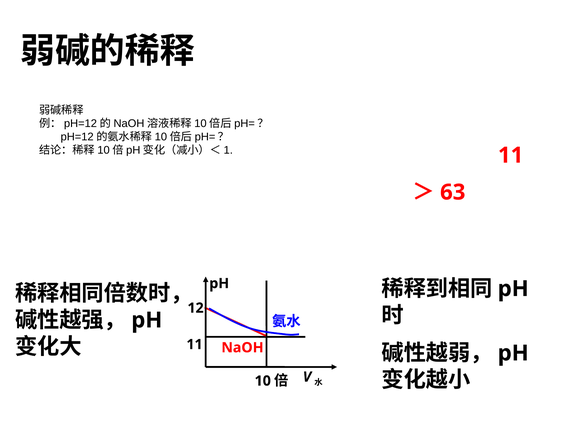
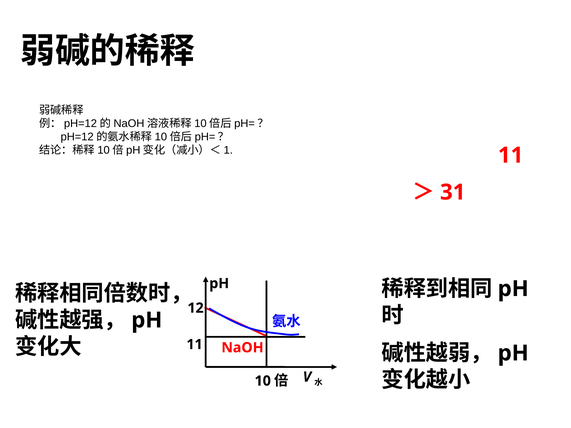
63: 63 -> 31 (453, 192)
